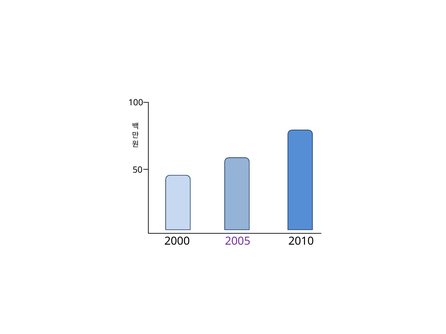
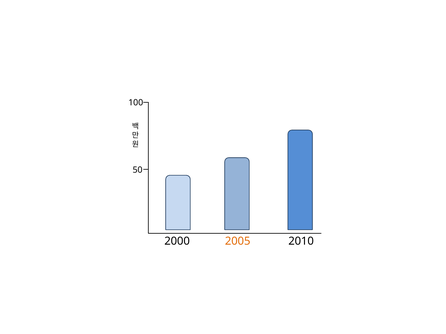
2005 colour: purple -> orange (238, 241)
